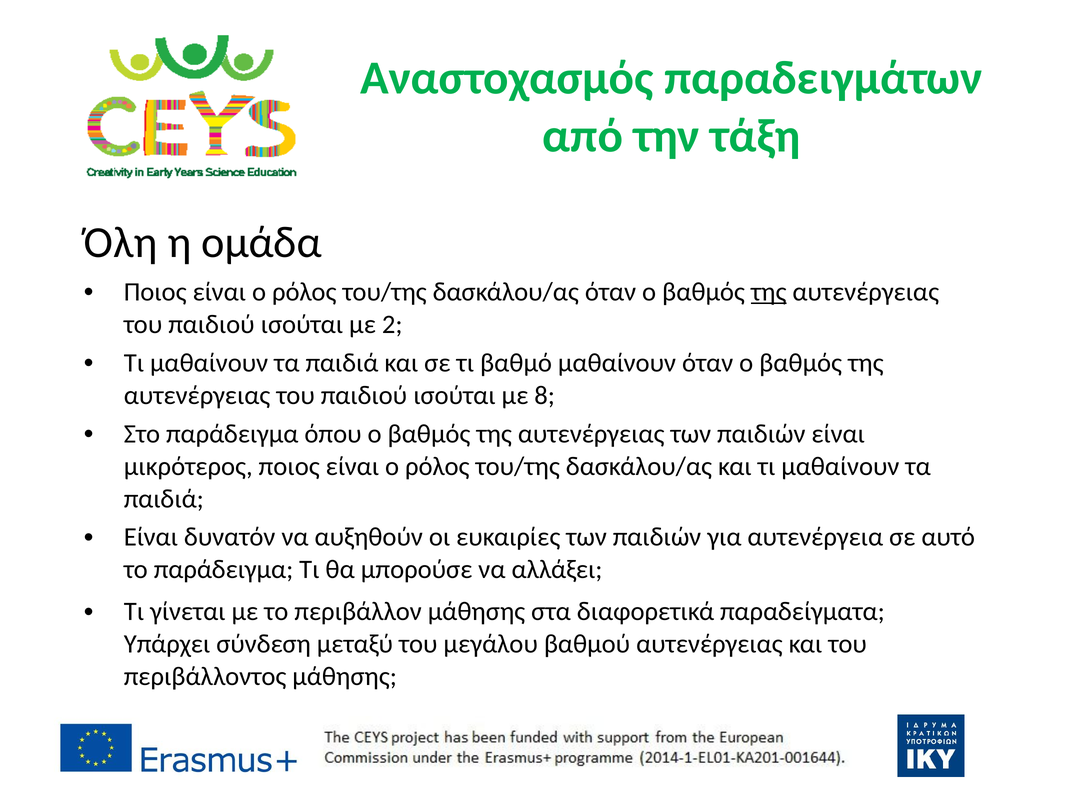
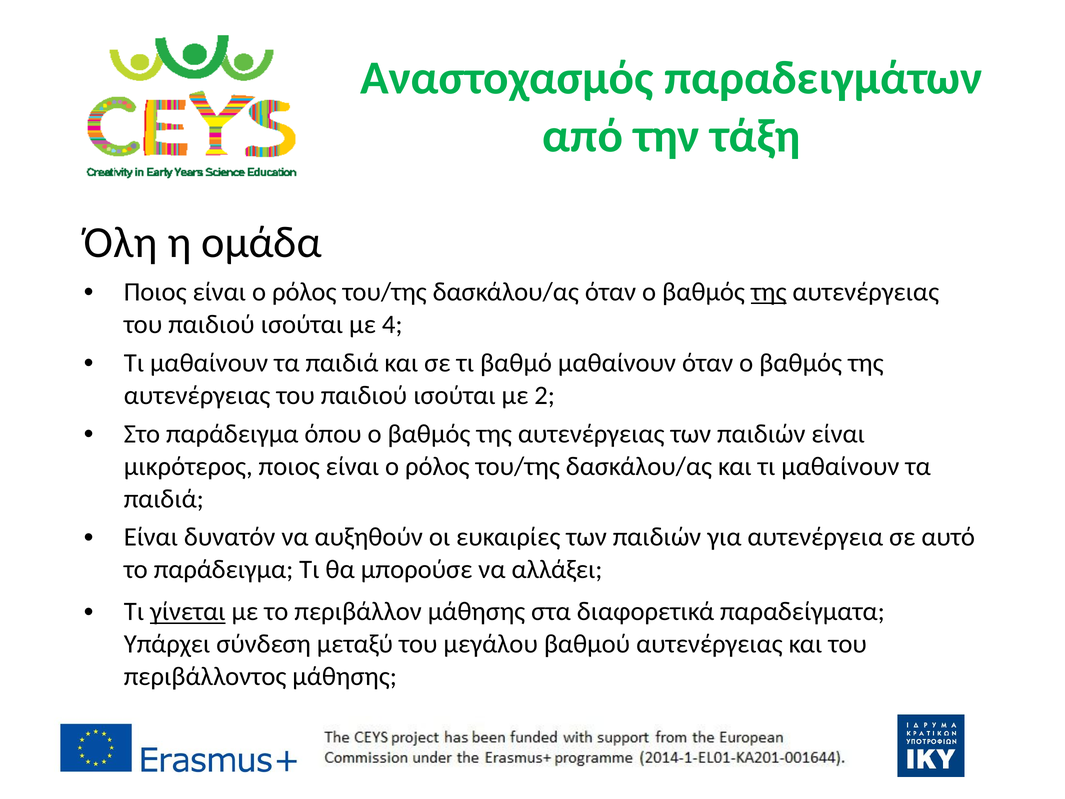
2: 2 -> 4 (392, 324)
8: 8 -> 2 (545, 395)
γίνεται underline: none -> present (188, 611)
